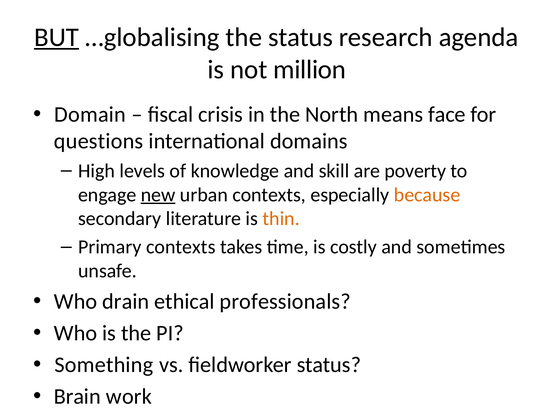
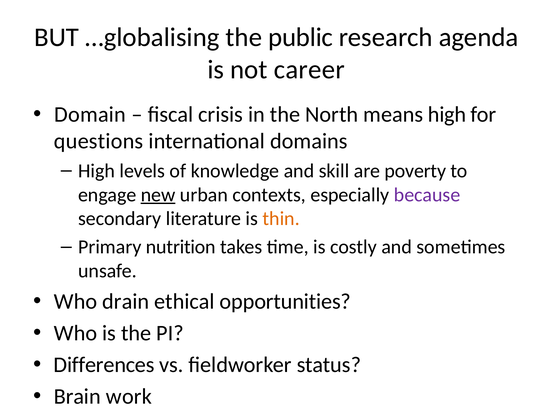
BUT underline: present -> none (57, 37)
the status: status -> public (301, 37)
million: million -> career (309, 70)
means face: face -> high (447, 114)
because colour: orange -> purple (427, 195)
Primary contexts: contexts -> nutrition (181, 247)
professionals: professionals -> opportunities (285, 301)
Something: Something -> Differences (104, 365)
